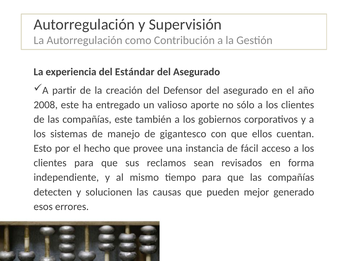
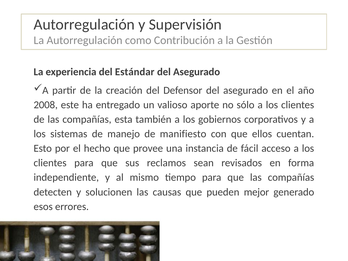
compañías este: este -> esta (124, 119)
gigantesco: gigantesco -> manifiesto (183, 134)
